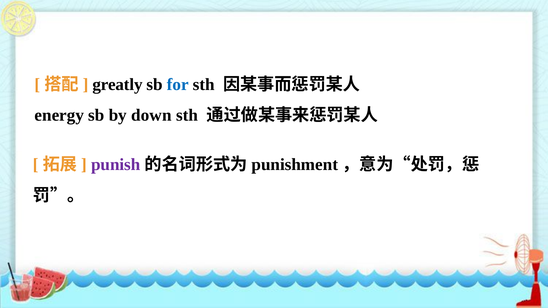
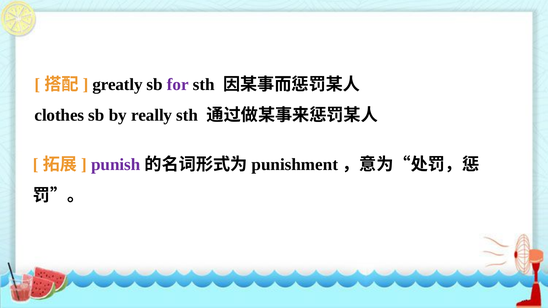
for colour: blue -> purple (178, 85)
energy: energy -> clothes (59, 115)
down: down -> really (152, 115)
